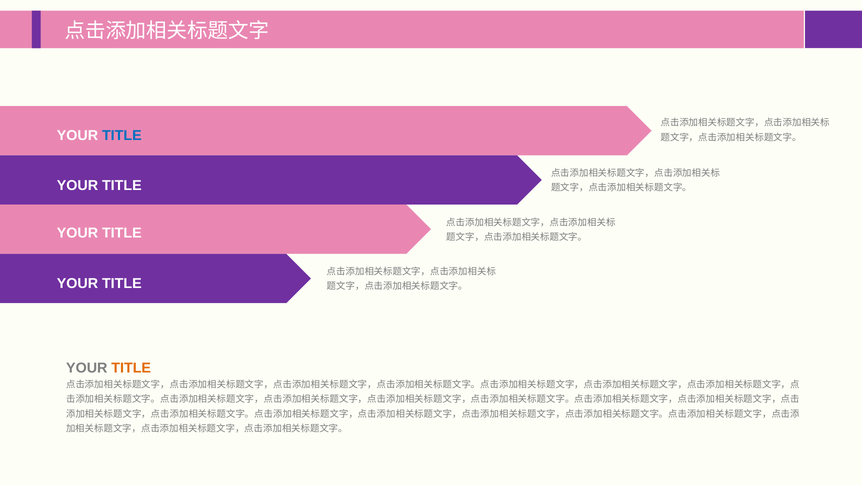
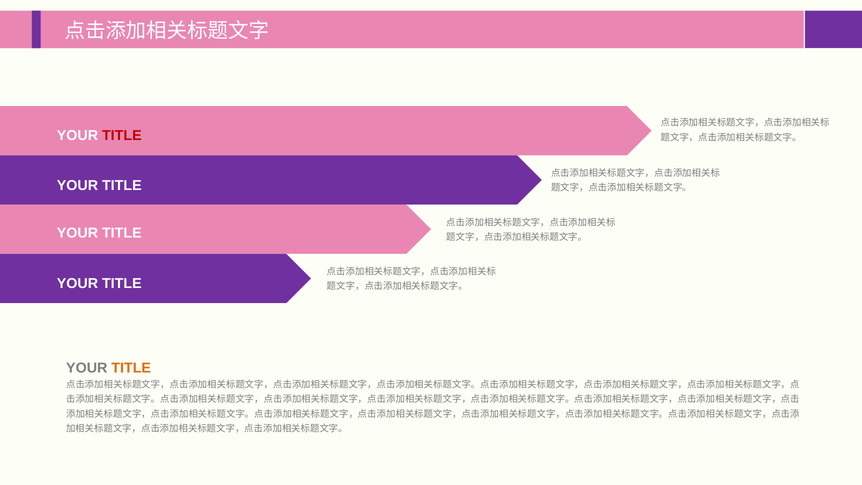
TITLE colour: blue -> red (122, 135)
